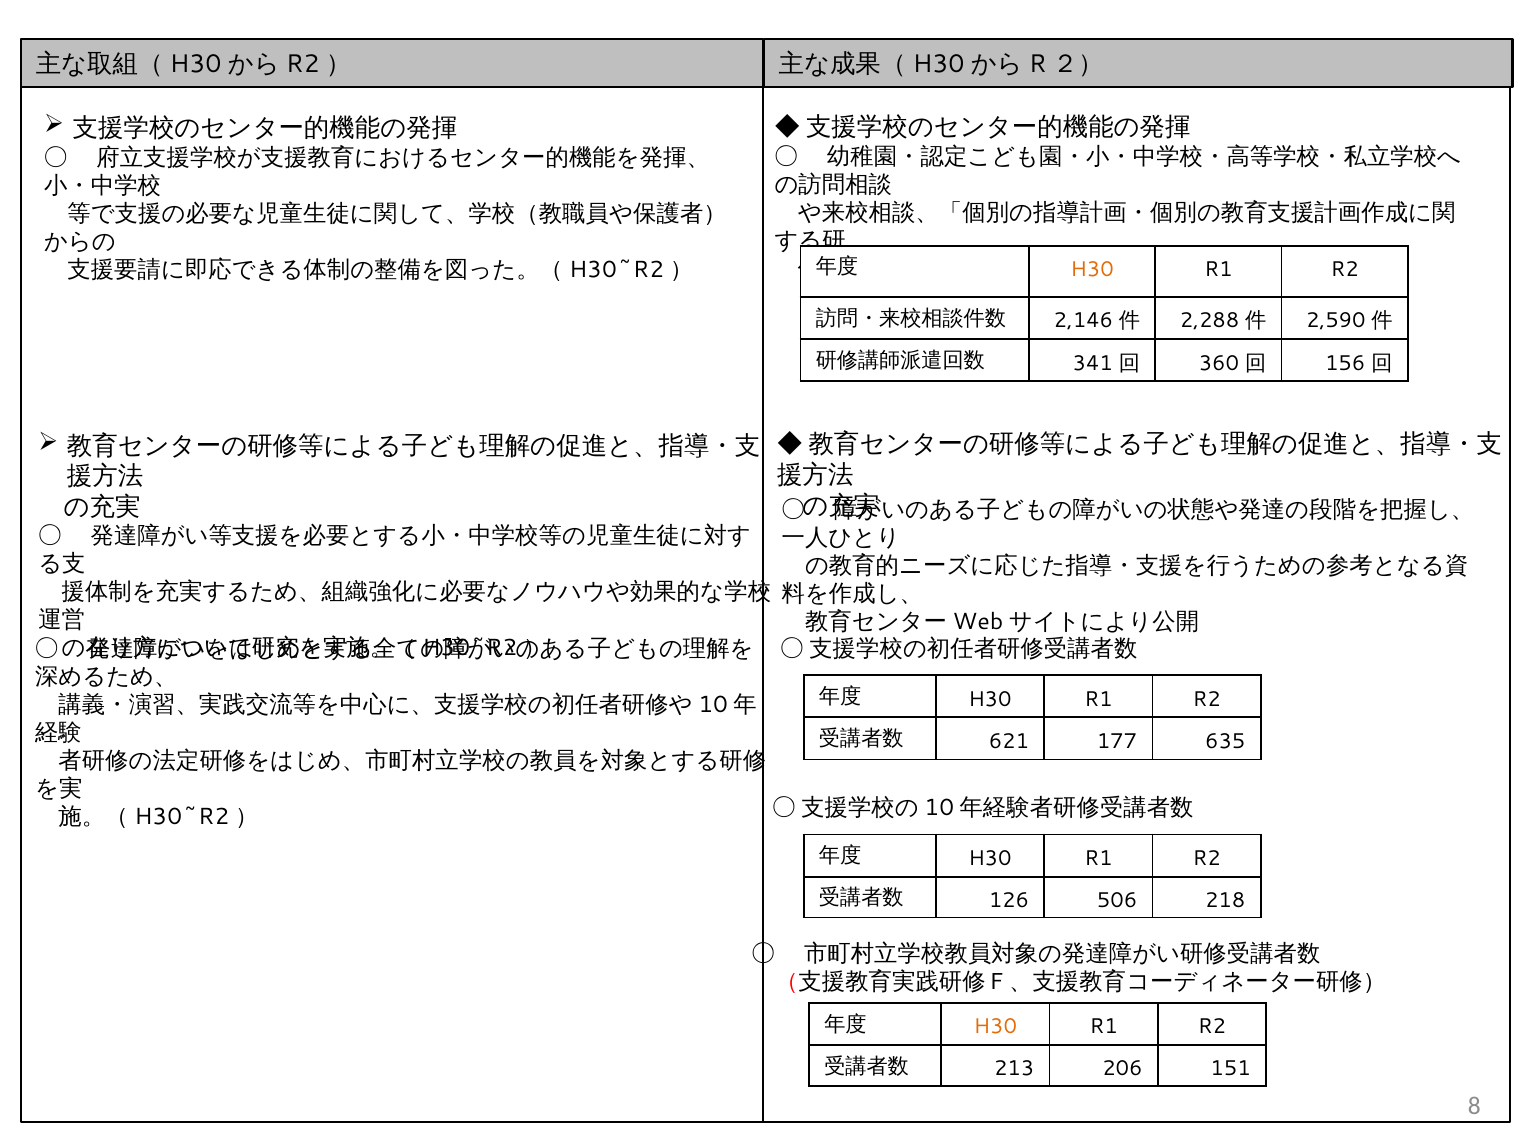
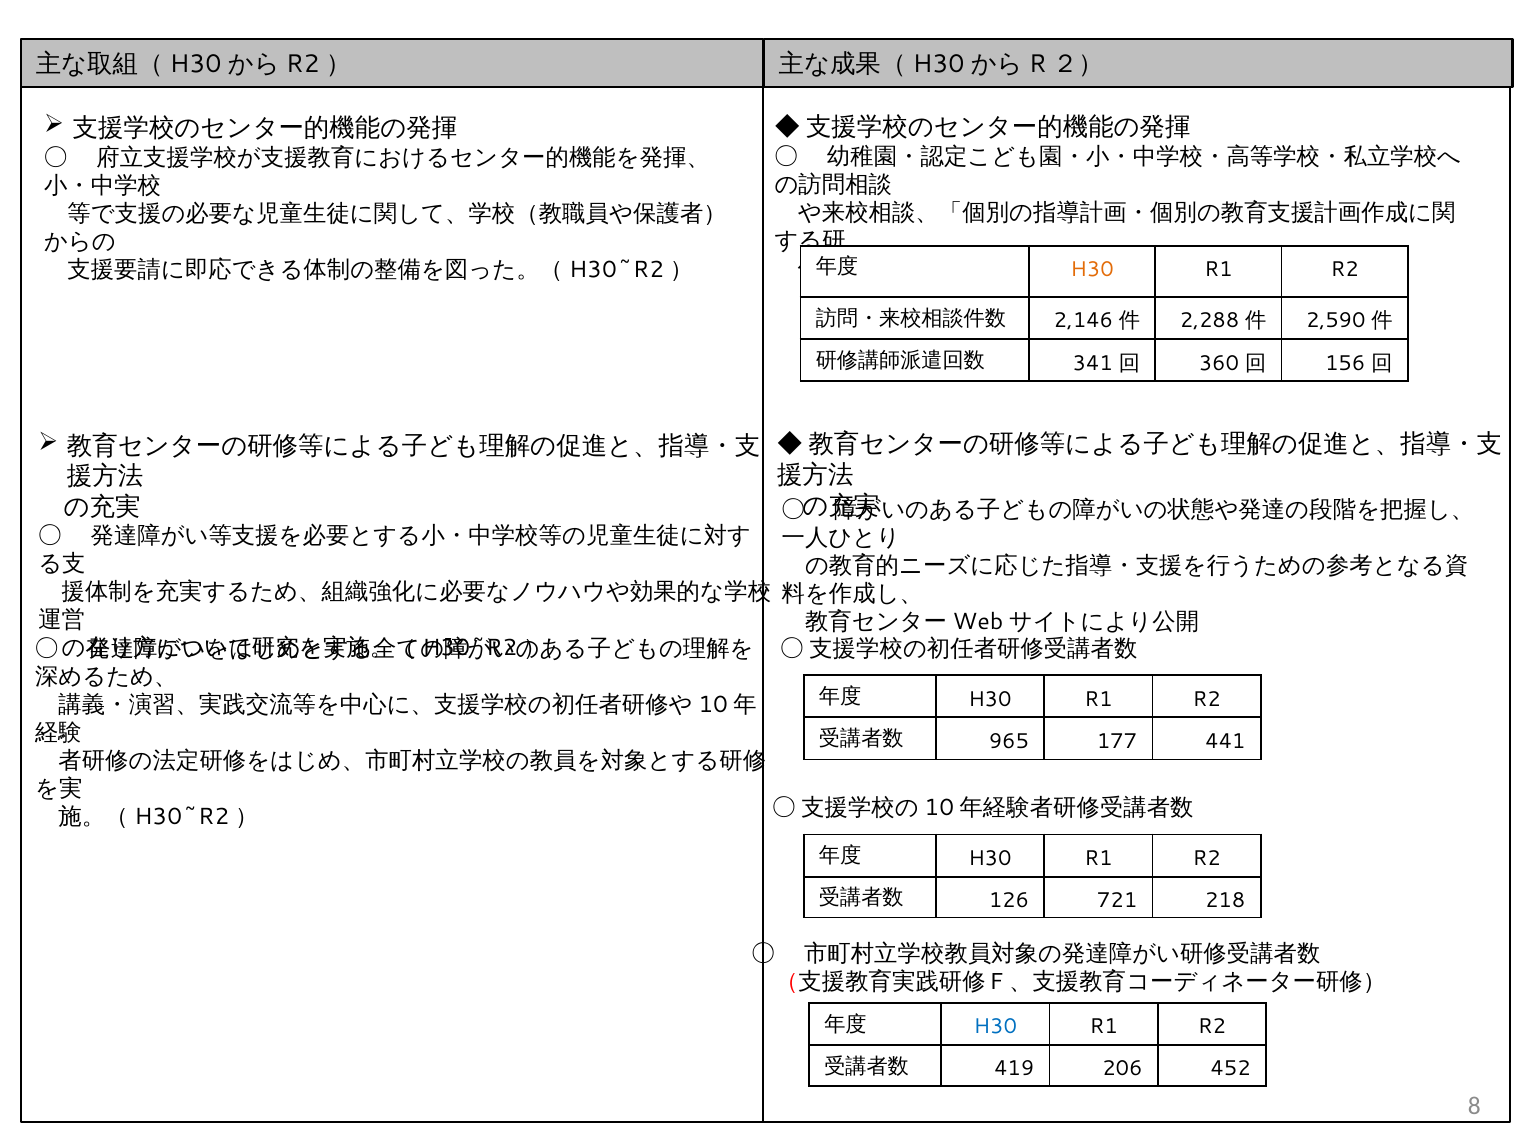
621: 621 -> 965 (1009, 741)
635: 635 -> 441 (1225, 741)
506: 506 -> 721 (1117, 901)
H30 colour: orange -> blue (995, 1027)
213: 213 -> 419 (1014, 1069)
151: 151 -> 452 (1231, 1069)
